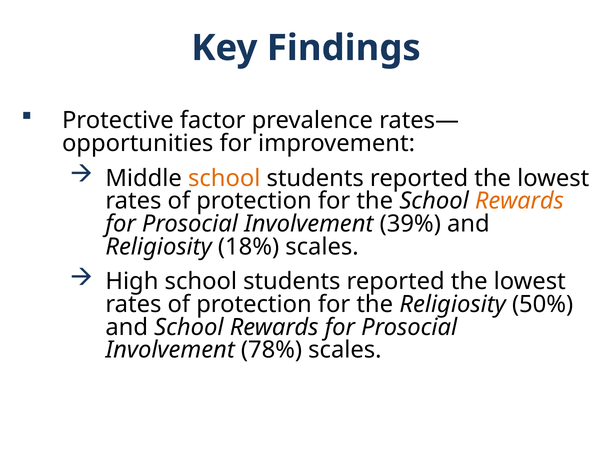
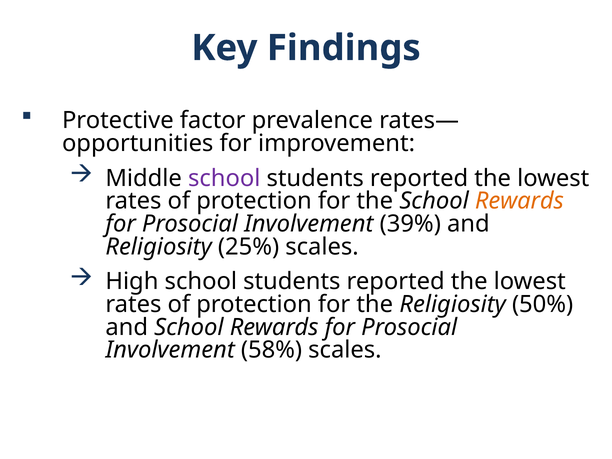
school colour: orange -> purple (224, 178)
18%: 18% -> 25% (249, 247)
78%: 78% -> 58% (272, 350)
